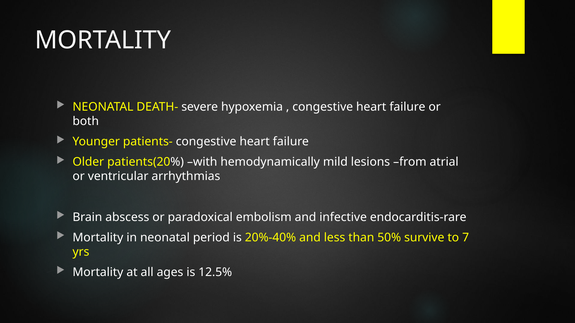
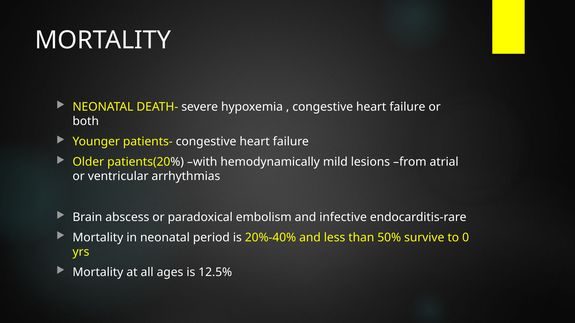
7: 7 -> 0 (466, 238)
